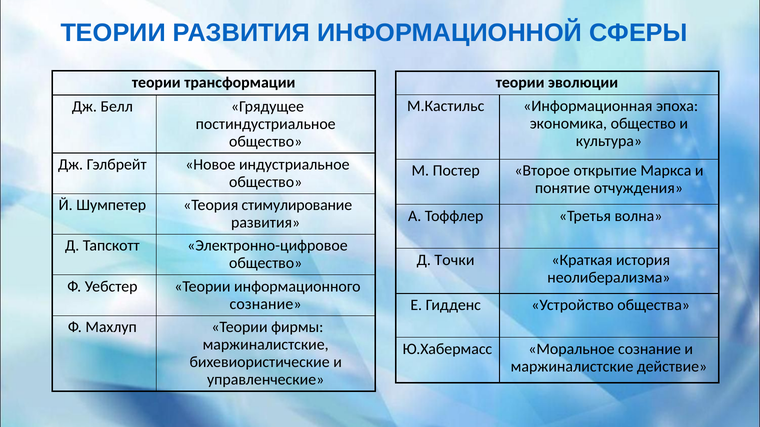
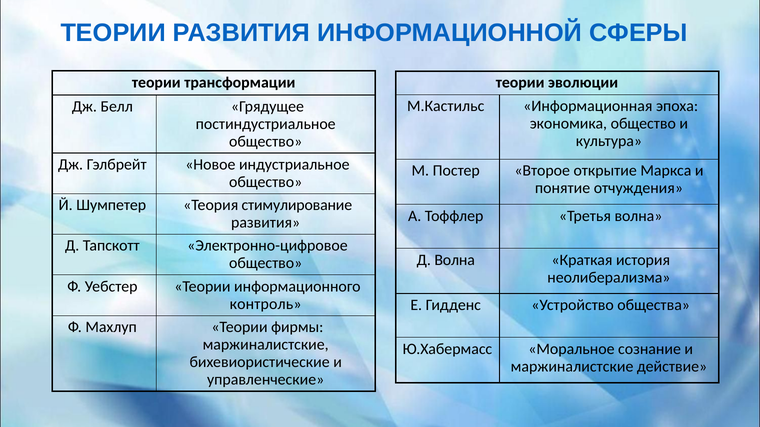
Д Точки: Точки -> Волна (455, 260)
сознание: сознание -> контроль (266, 304)
